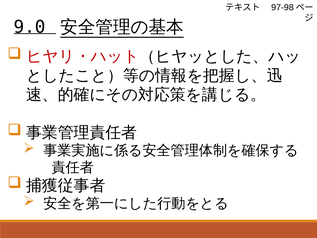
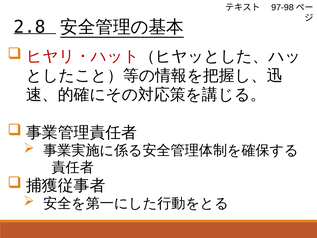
9.0: 9.0 -> 2.8 (30, 27)
